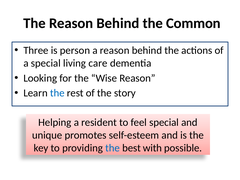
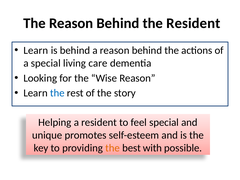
the Common: Common -> Resident (193, 23)
Three: Three -> Learn (36, 50)
is person: person -> behind (75, 50)
the colour: blue -> orange (113, 148)
